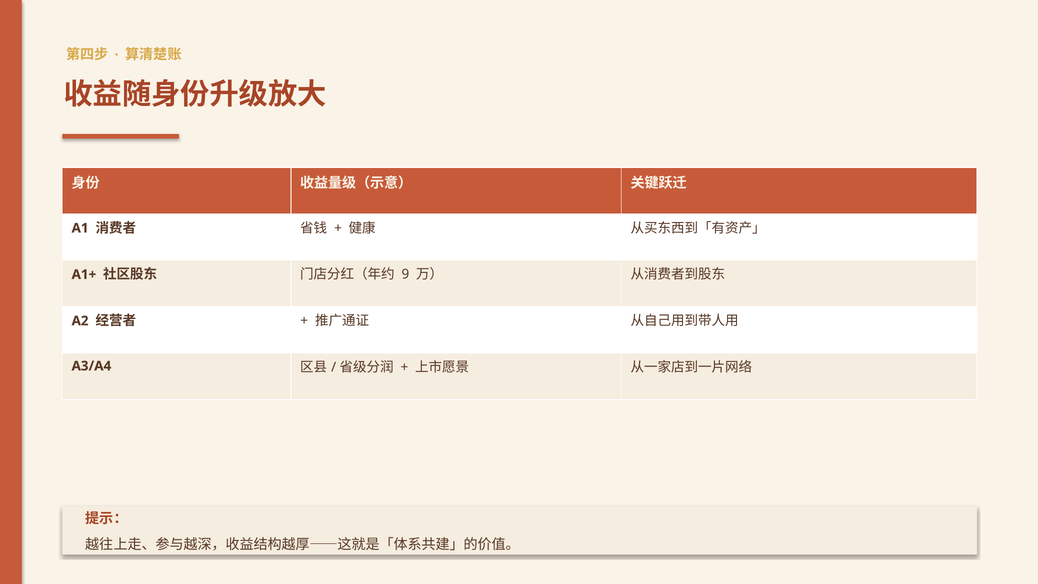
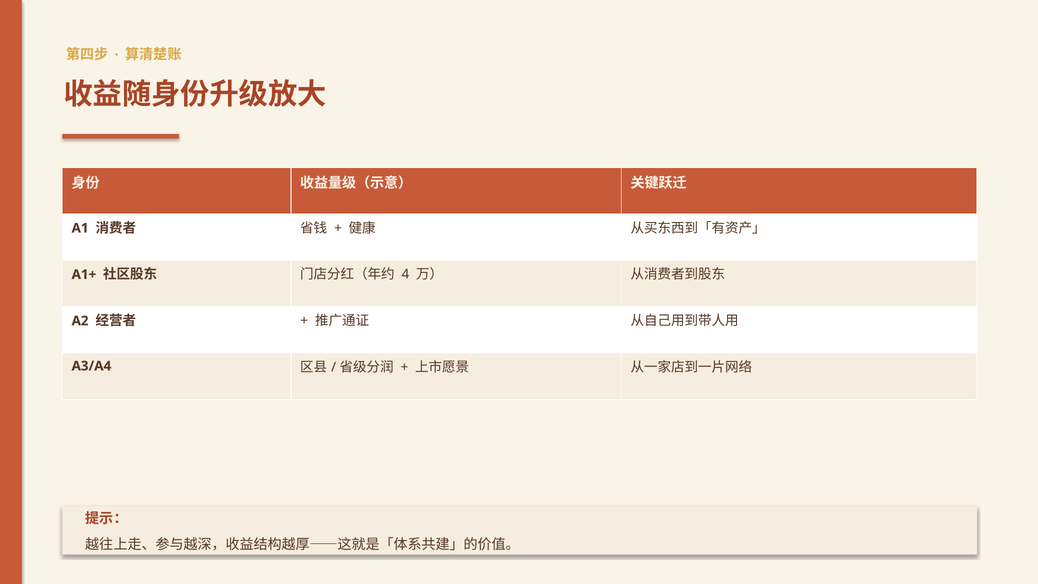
9: 9 -> 4 (405, 274)
